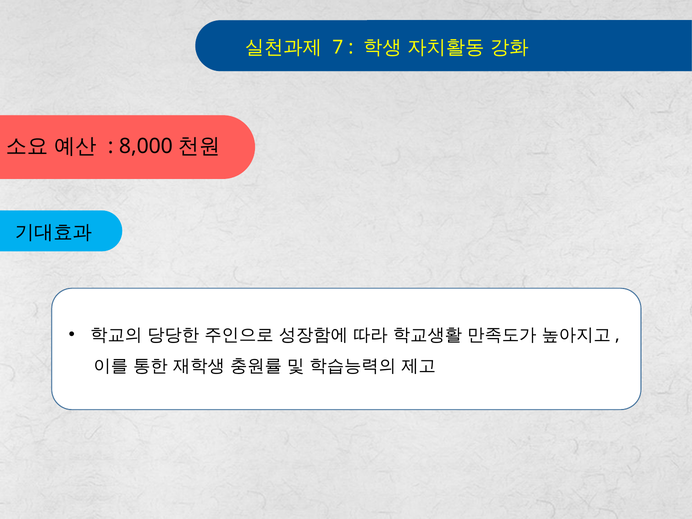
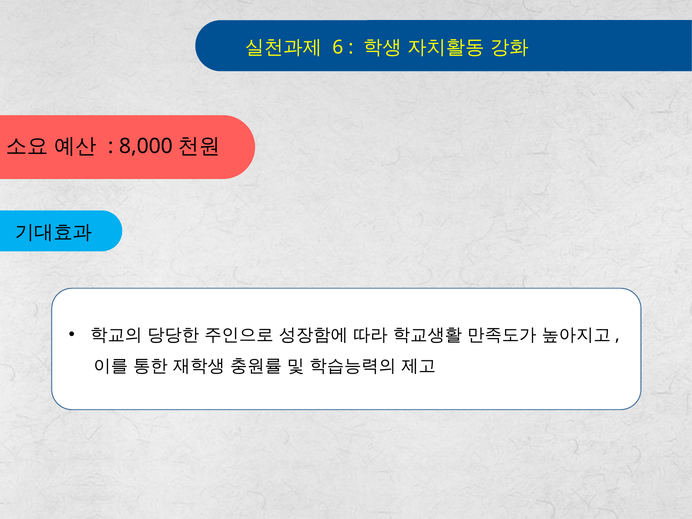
7: 7 -> 6 (338, 47)
